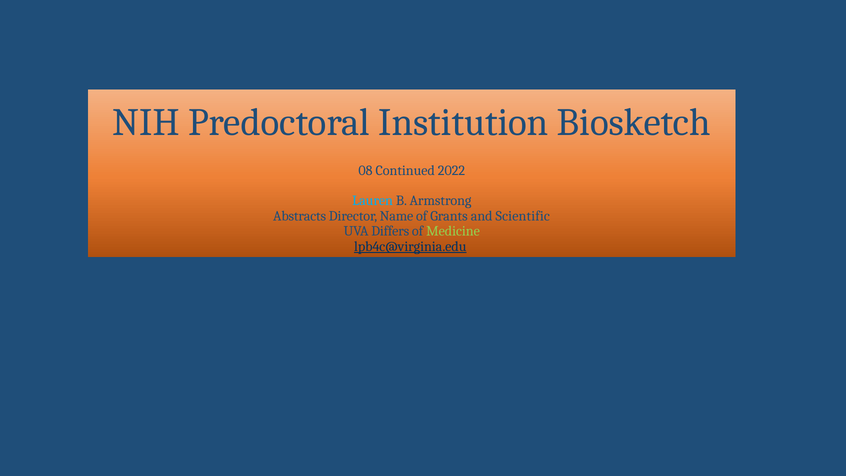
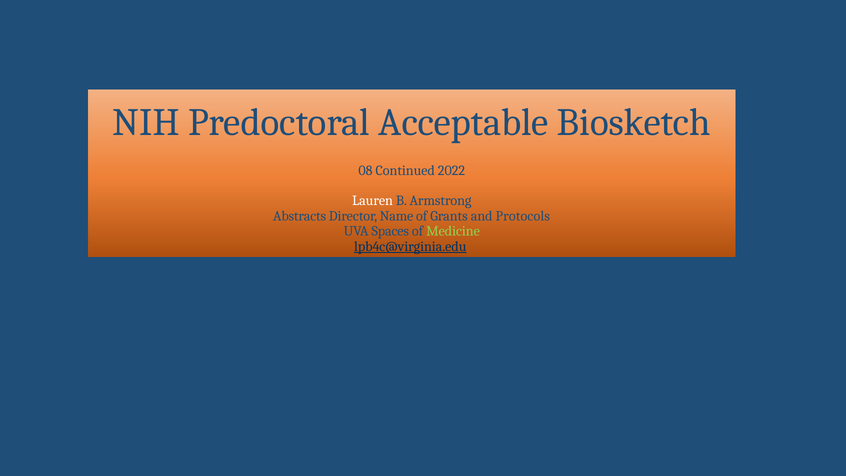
Institution: Institution -> Acceptable (464, 123)
Lauren colour: light blue -> white (373, 201)
Scientific: Scientific -> Protocols (523, 216)
Differs: Differs -> Spaces (390, 231)
